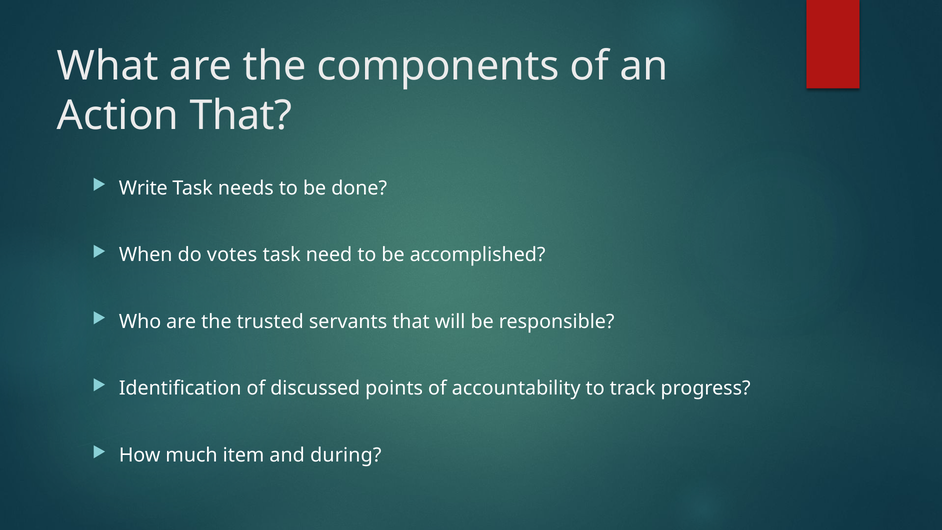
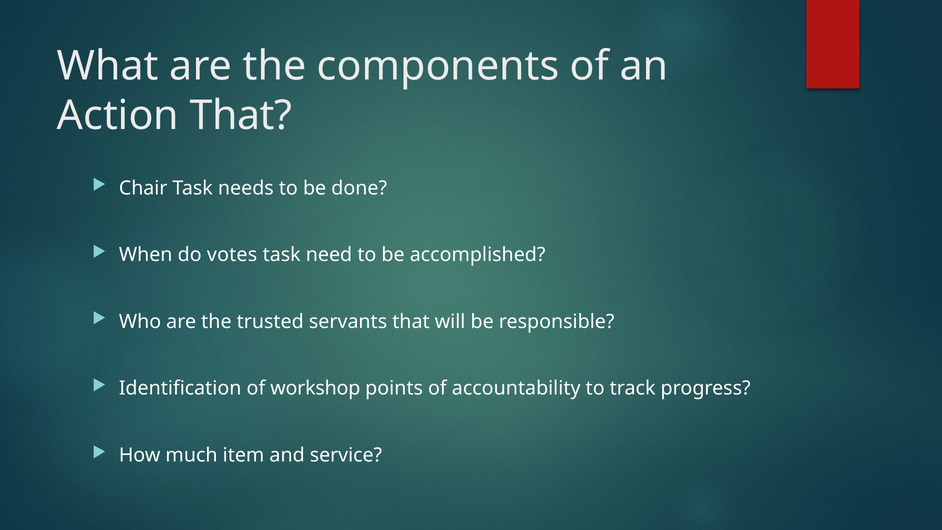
Write: Write -> Chair (143, 188)
discussed: discussed -> workshop (315, 388)
during: during -> service (346, 455)
